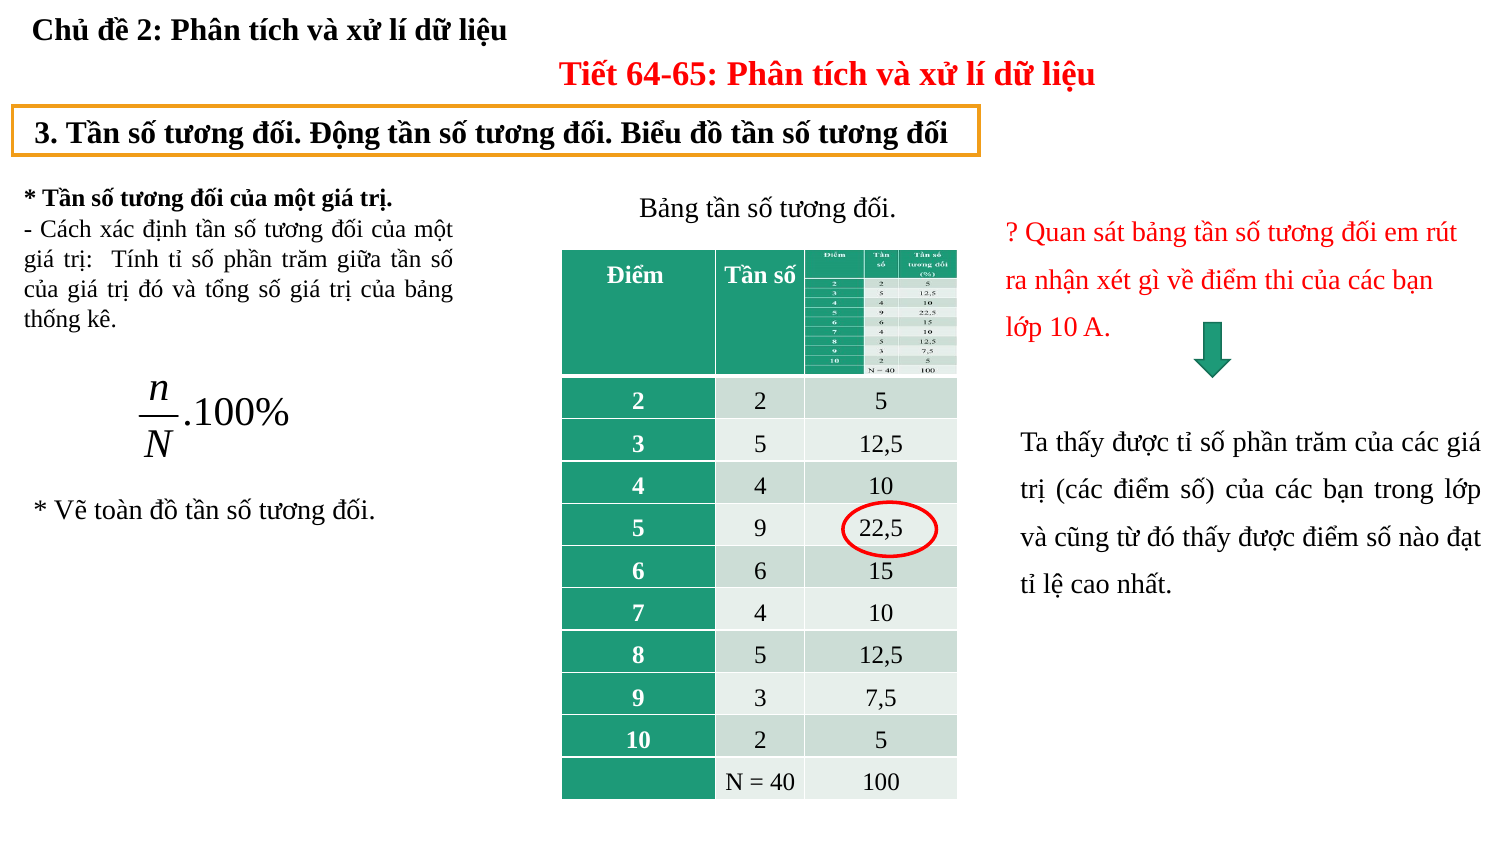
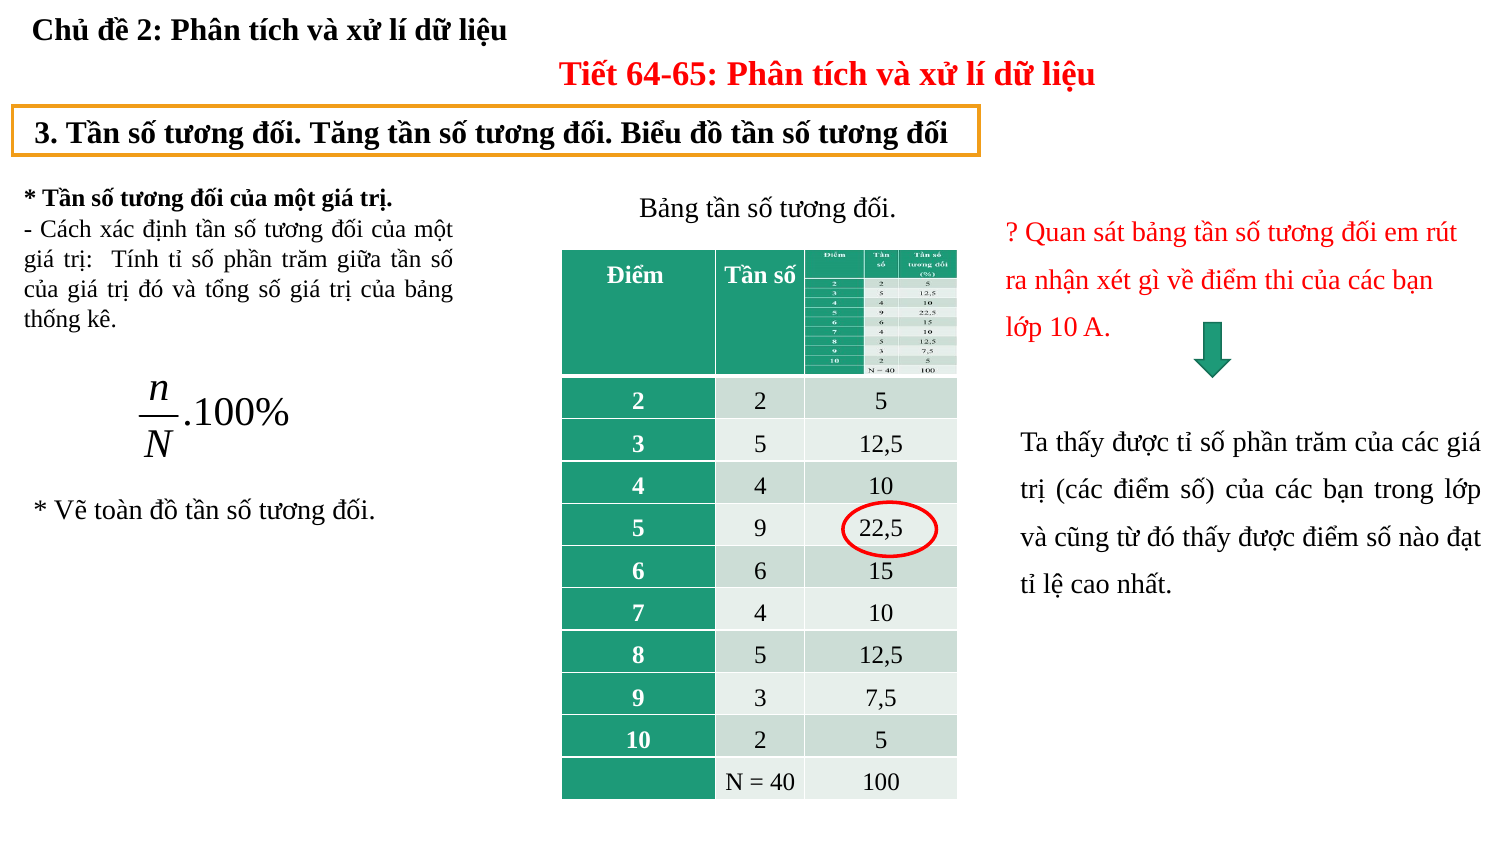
Động: Động -> Tăng (345, 133)
